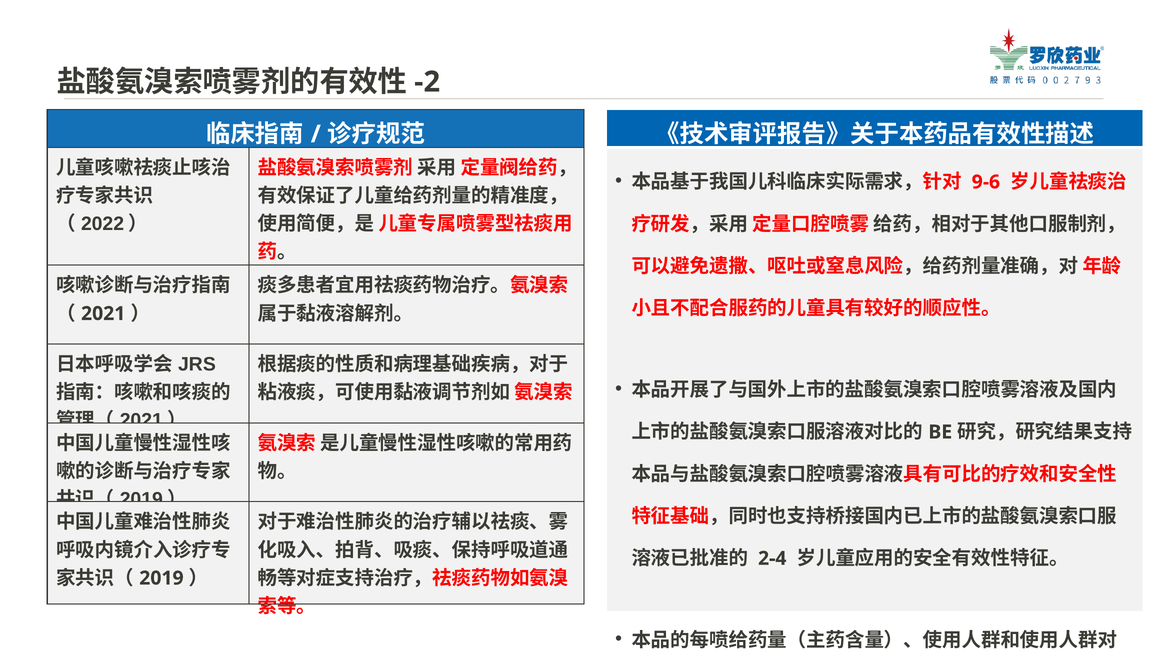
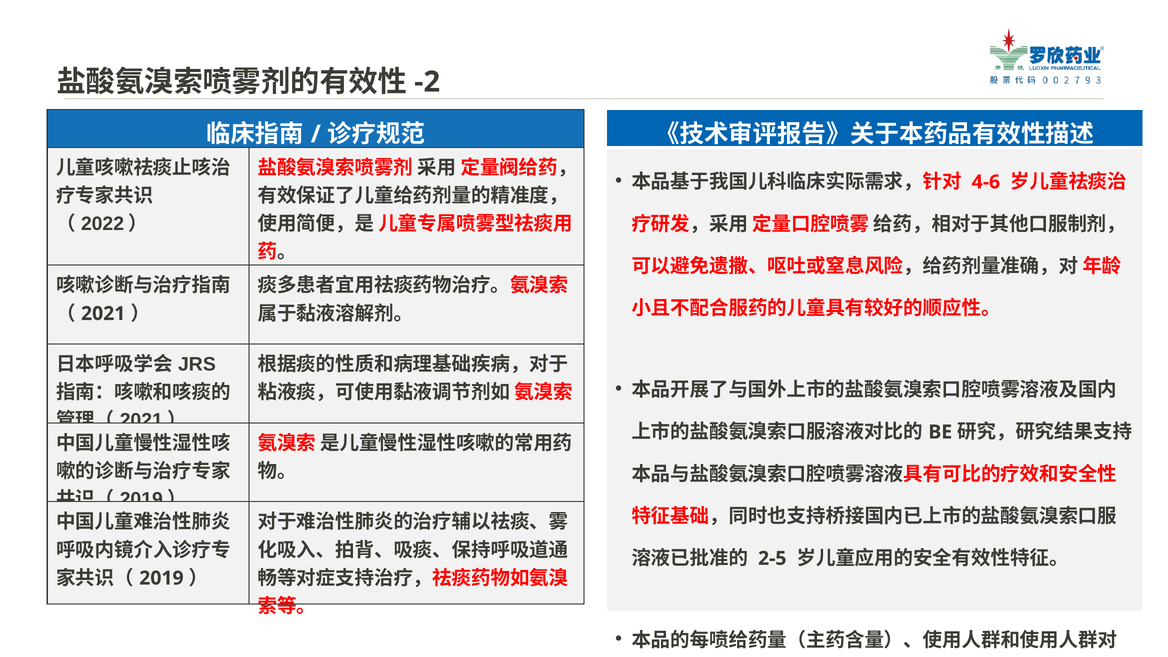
9-6: 9-6 -> 4-6 (986, 182)
2-4: 2-4 -> 2-5 (772, 558)
